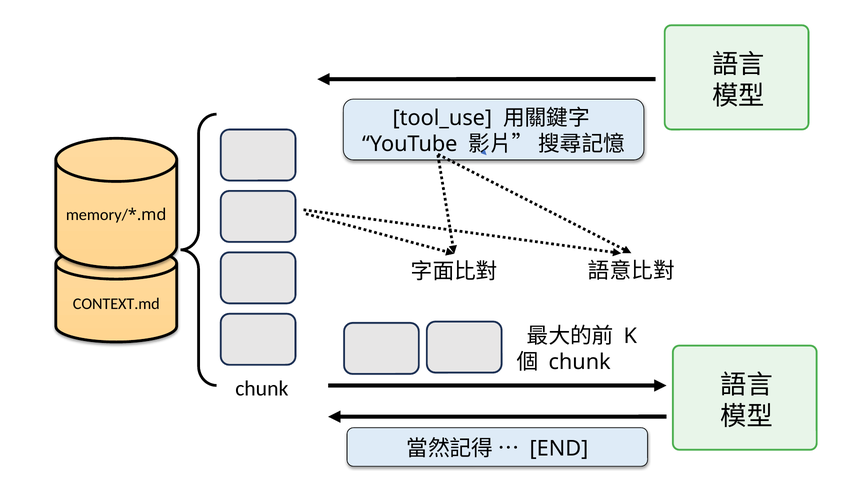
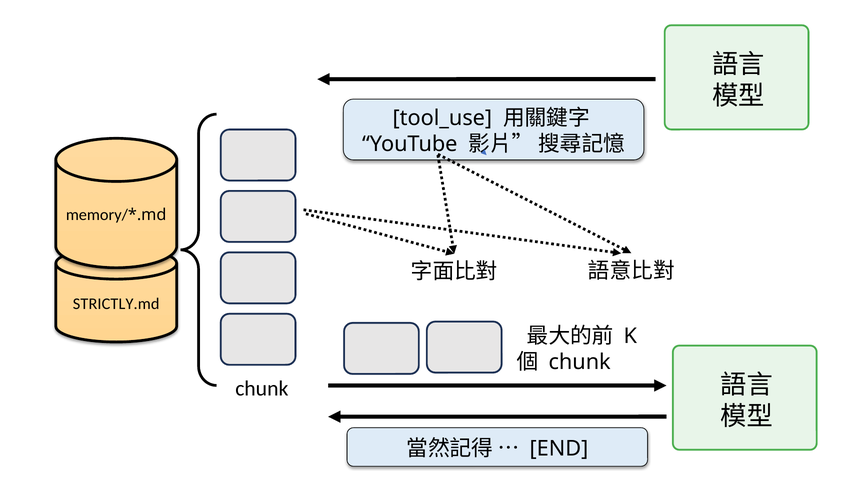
CONTEXT.md: CONTEXT.md -> STRICTLY.md (116, 304)
